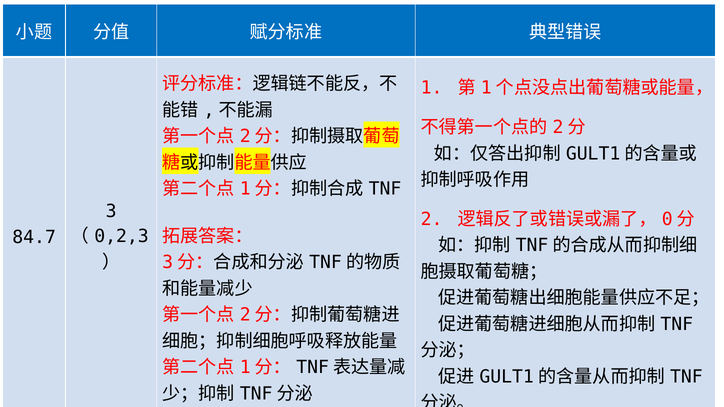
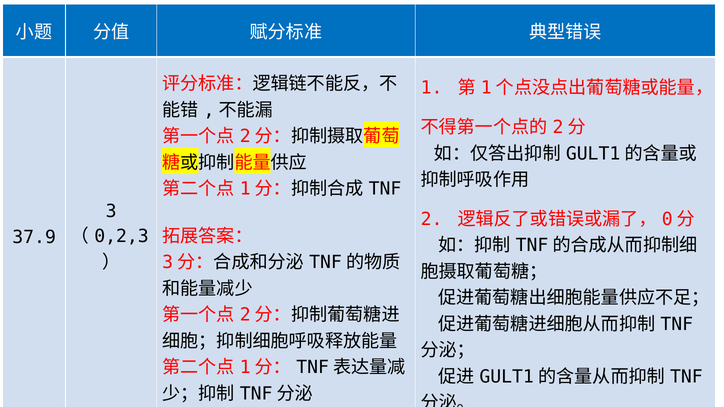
84.7: 84.7 -> 37.9 (34, 237)
